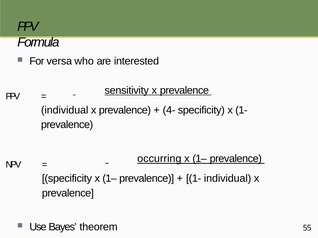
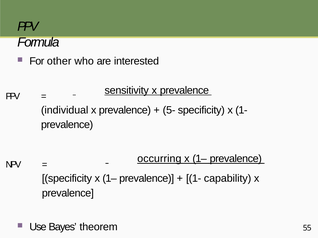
versa: versa -> other (59, 61)
4-: 4- -> 5- (169, 110)
1- individual: individual -> capability (228, 179)
